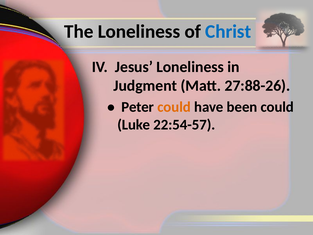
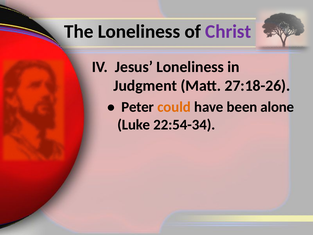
Christ colour: blue -> purple (228, 31)
27:88-26: 27:88-26 -> 27:18-26 (257, 86)
been could: could -> alone (277, 107)
22:54-57: 22:54-57 -> 22:54-34 (184, 124)
